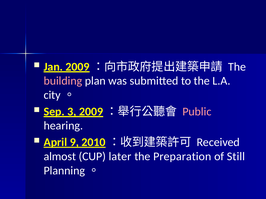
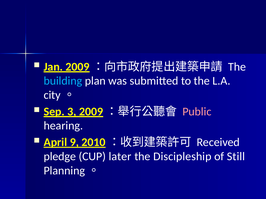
building colour: pink -> light blue (63, 81)
almost: almost -> pledge (60, 157)
Preparation: Preparation -> Discipleship (182, 157)
